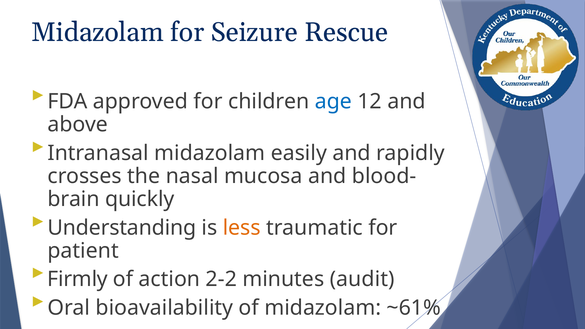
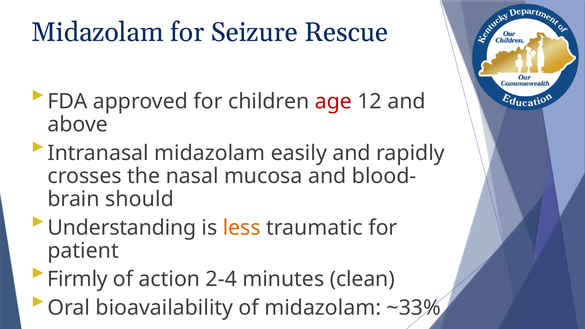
age colour: blue -> red (333, 102)
quickly: quickly -> should (140, 199)
2-2: 2-2 -> 2-4 (221, 279)
audit: audit -> clean (362, 279)
~61%: ~61% -> ~33% (414, 308)
